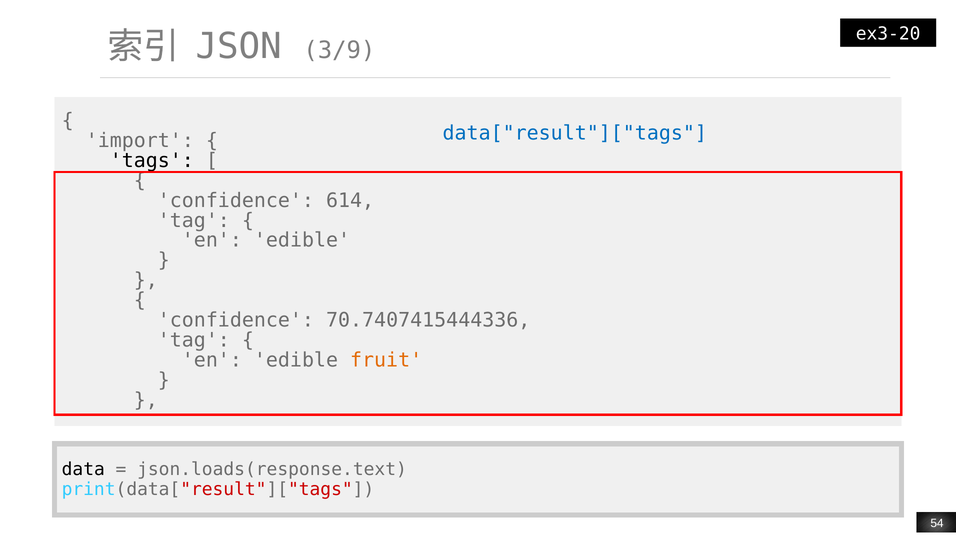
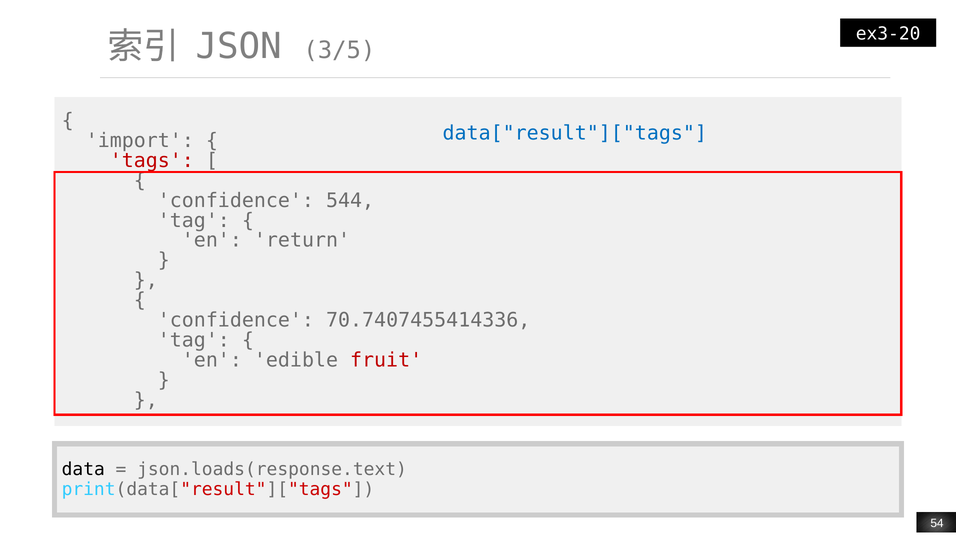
3/9: 3/9 -> 3/5 (339, 50)
tags colour: black -> red (152, 161)
614: 614 -> 544 (350, 200)
edible: edible -> return (302, 240)
70.7407415444336: 70.7407415444336 -> 70.7407455414336 (428, 320)
fruit colour: orange -> red (386, 360)
